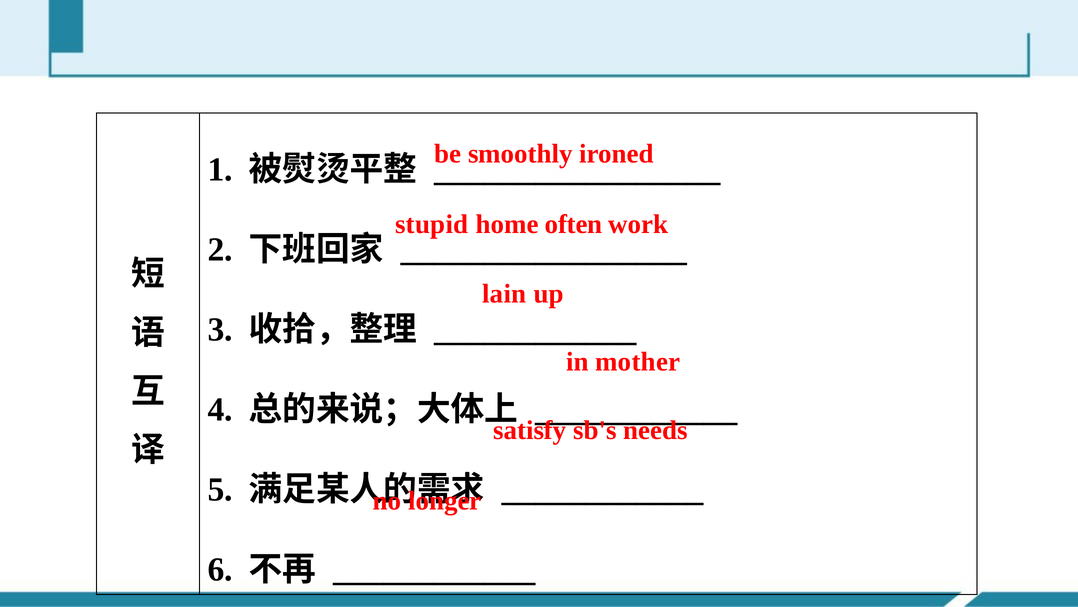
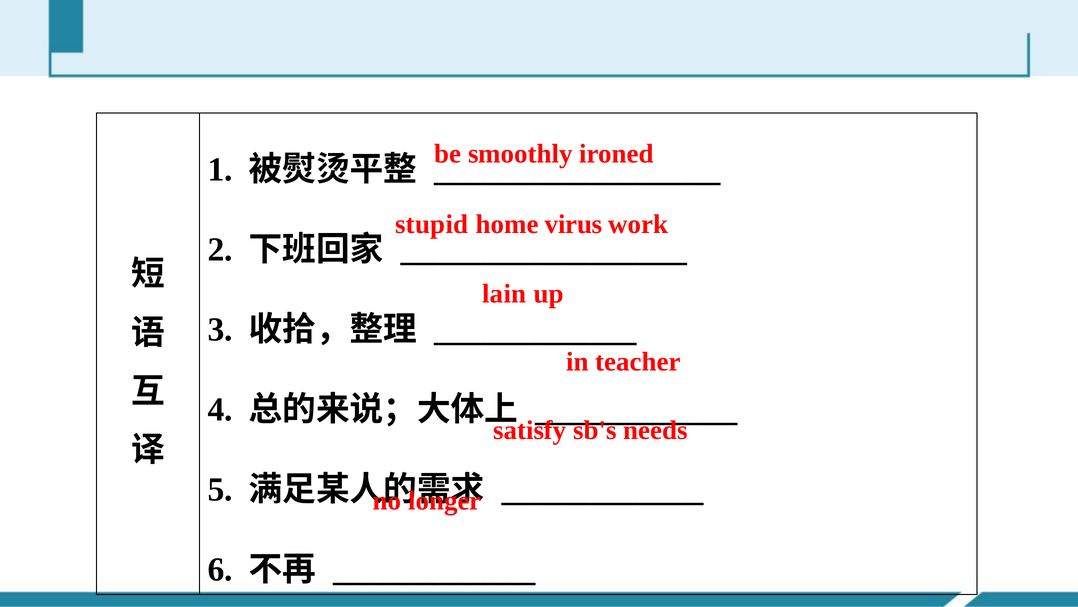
often: often -> virus (574, 224)
mother: mother -> teacher (638, 362)
